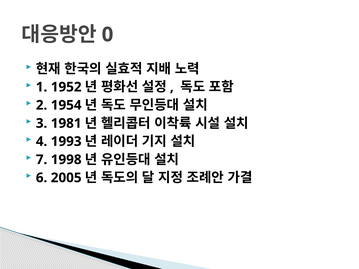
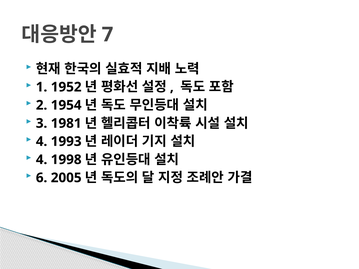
0: 0 -> 7 (108, 35)
7: 7 -> 4 (42, 160)
